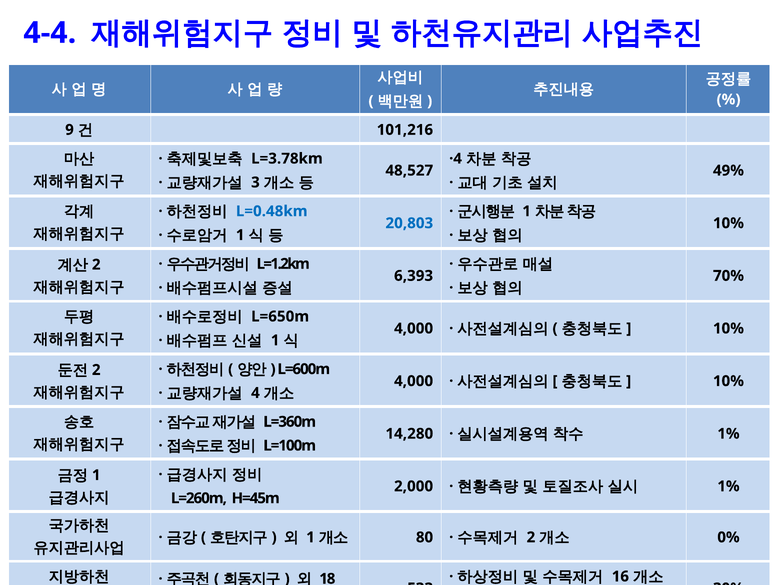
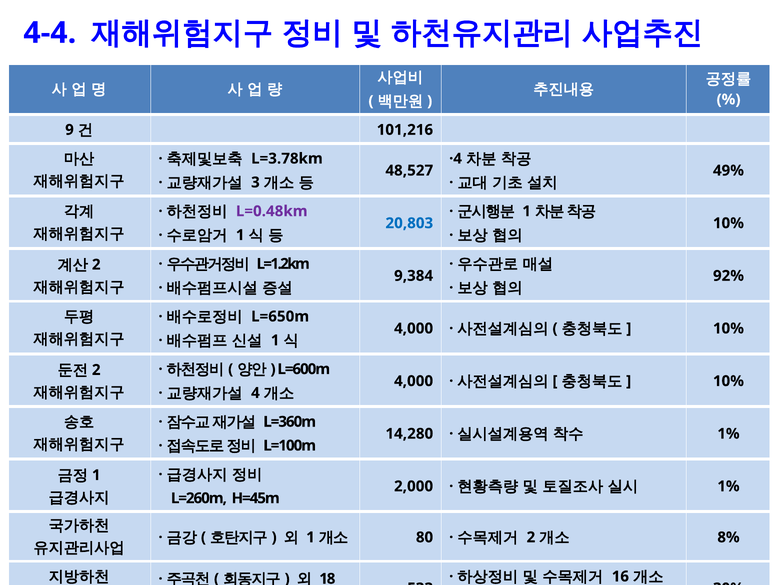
L=0.48km colour: blue -> purple (272, 211)
6,393: 6,393 -> 9,384 (414, 276)
70%: 70% -> 92% (728, 276)
0%: 0% -> 8% (728, 537)
